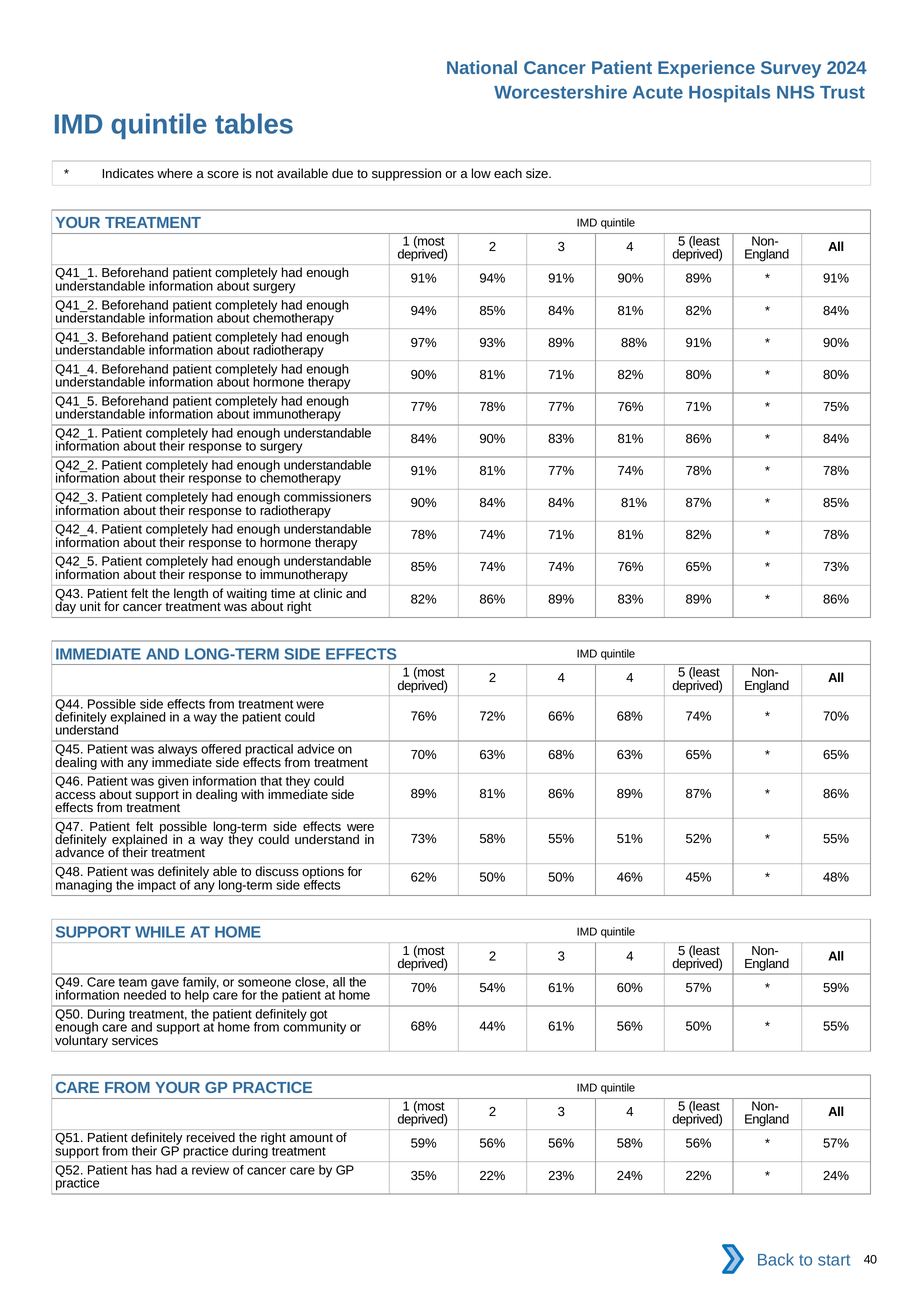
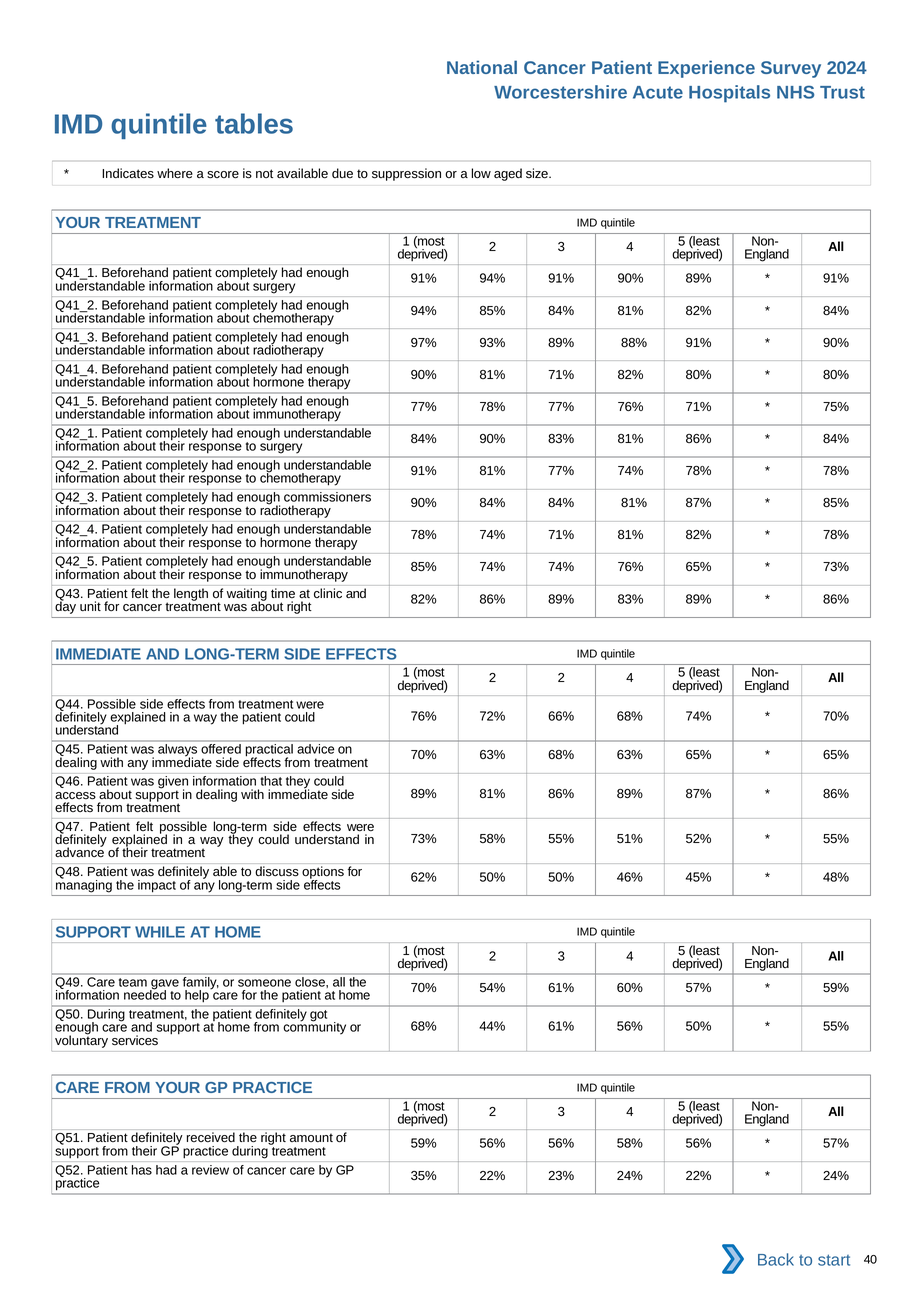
each: each -> aged (508, 174)
2 4: 4 -> 2 (561, 678)
